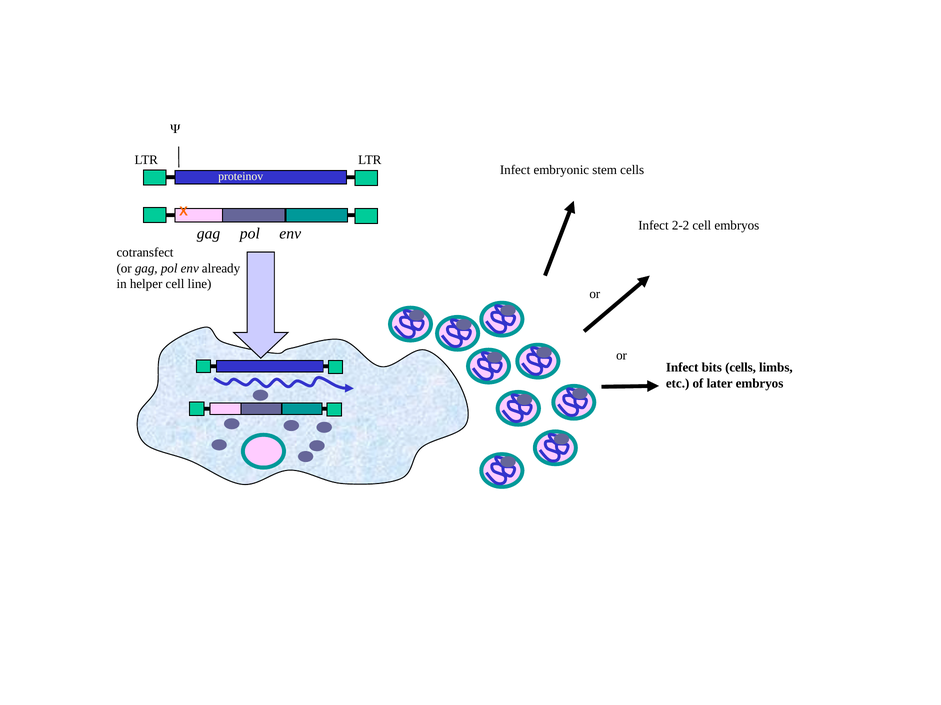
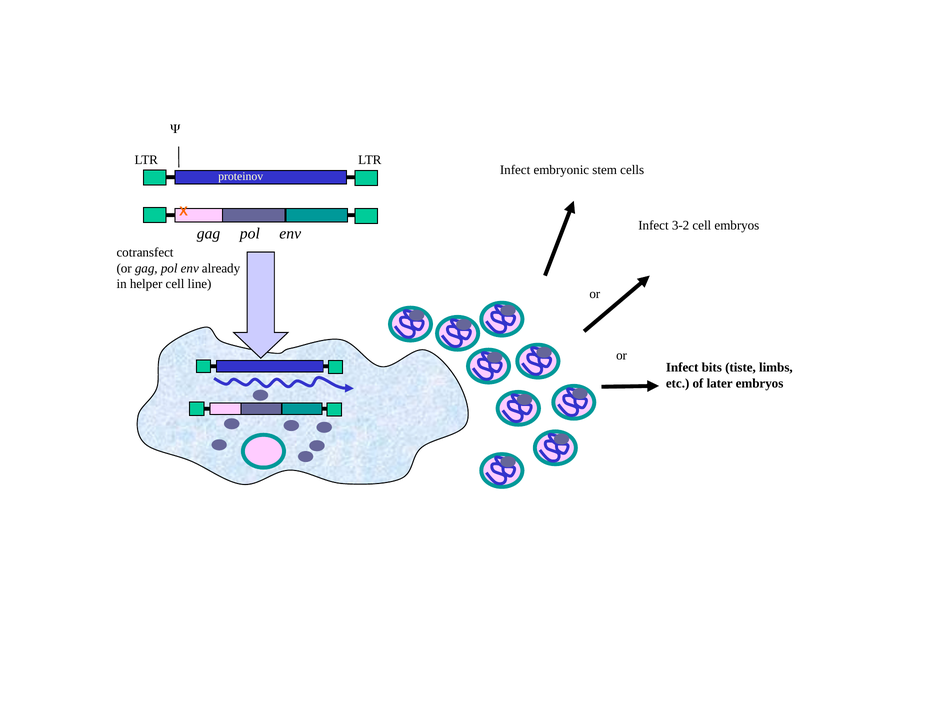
2-2: 2-2 -> 3-2 (681, 226)
bits cells: cells -> tiste (741, 368)
